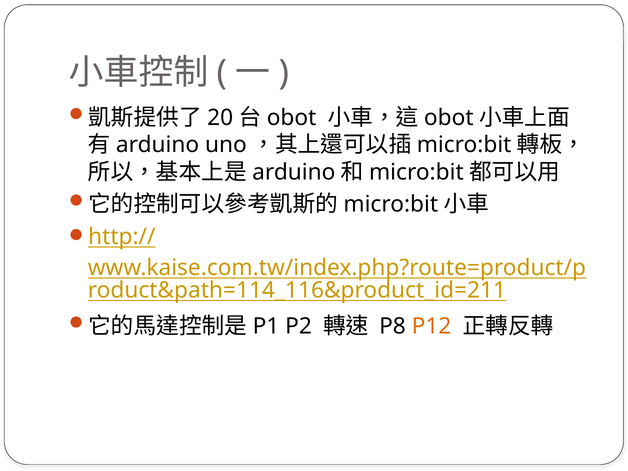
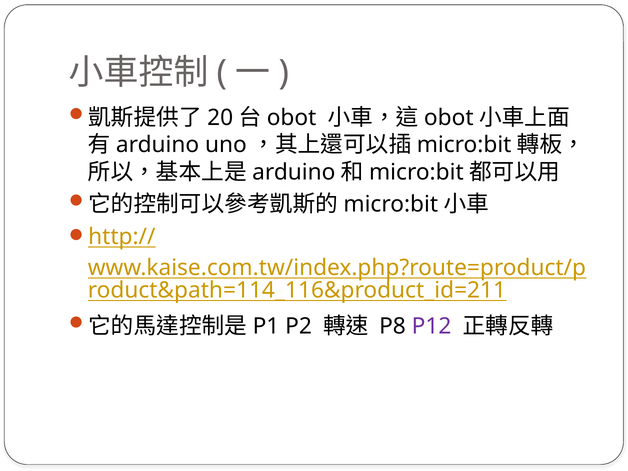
P12 colour: orange -> purple (432, 326)
